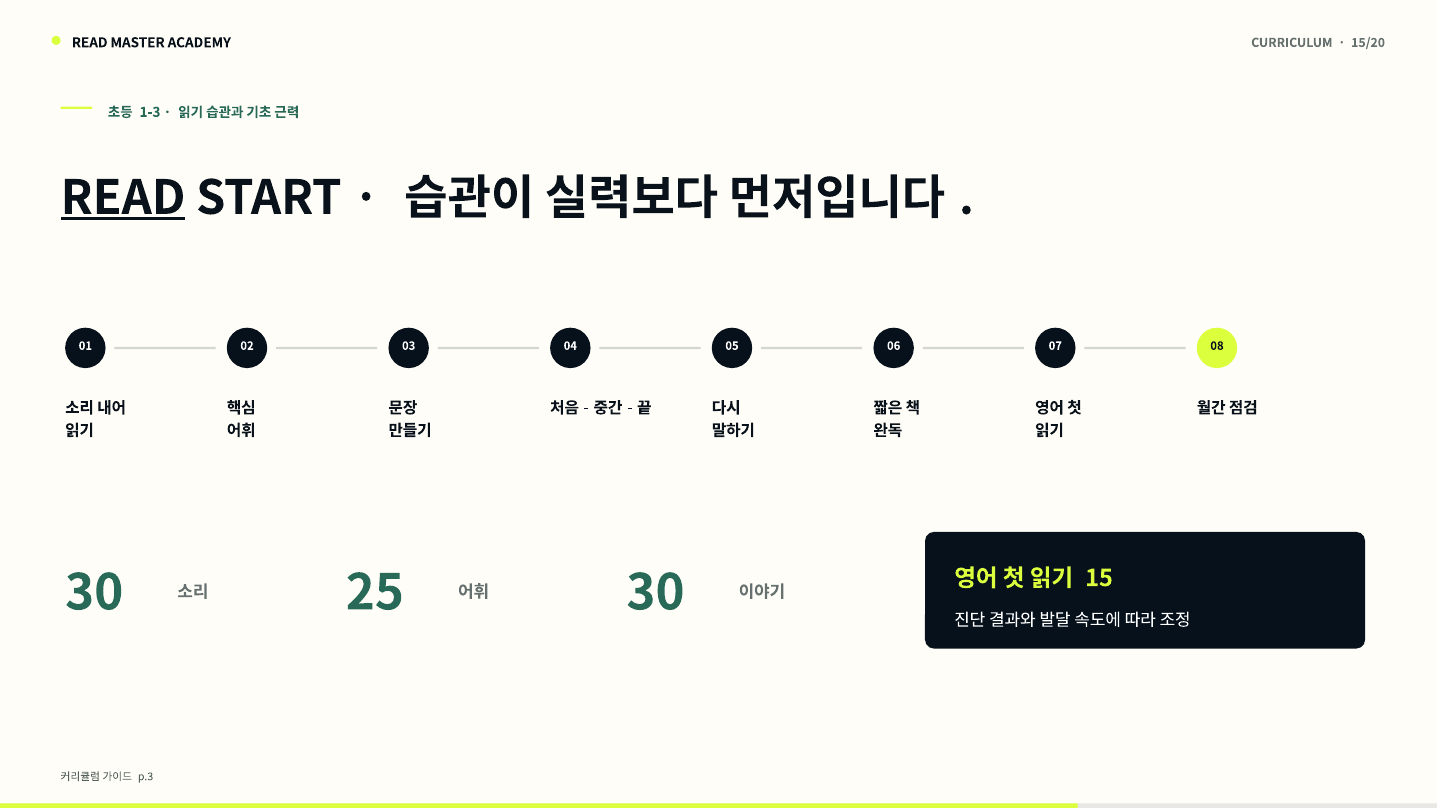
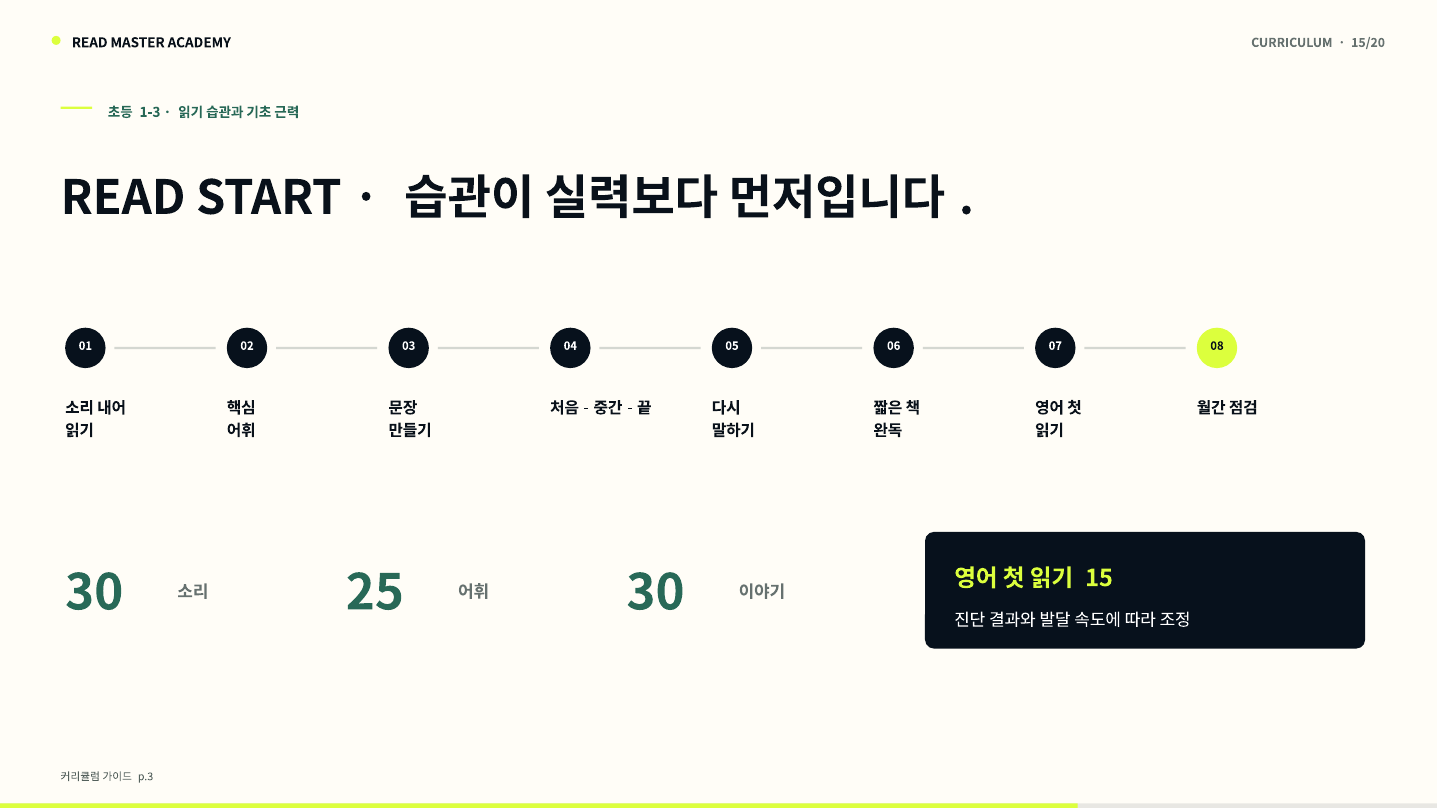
READ underline: present -> none (123, 198)
